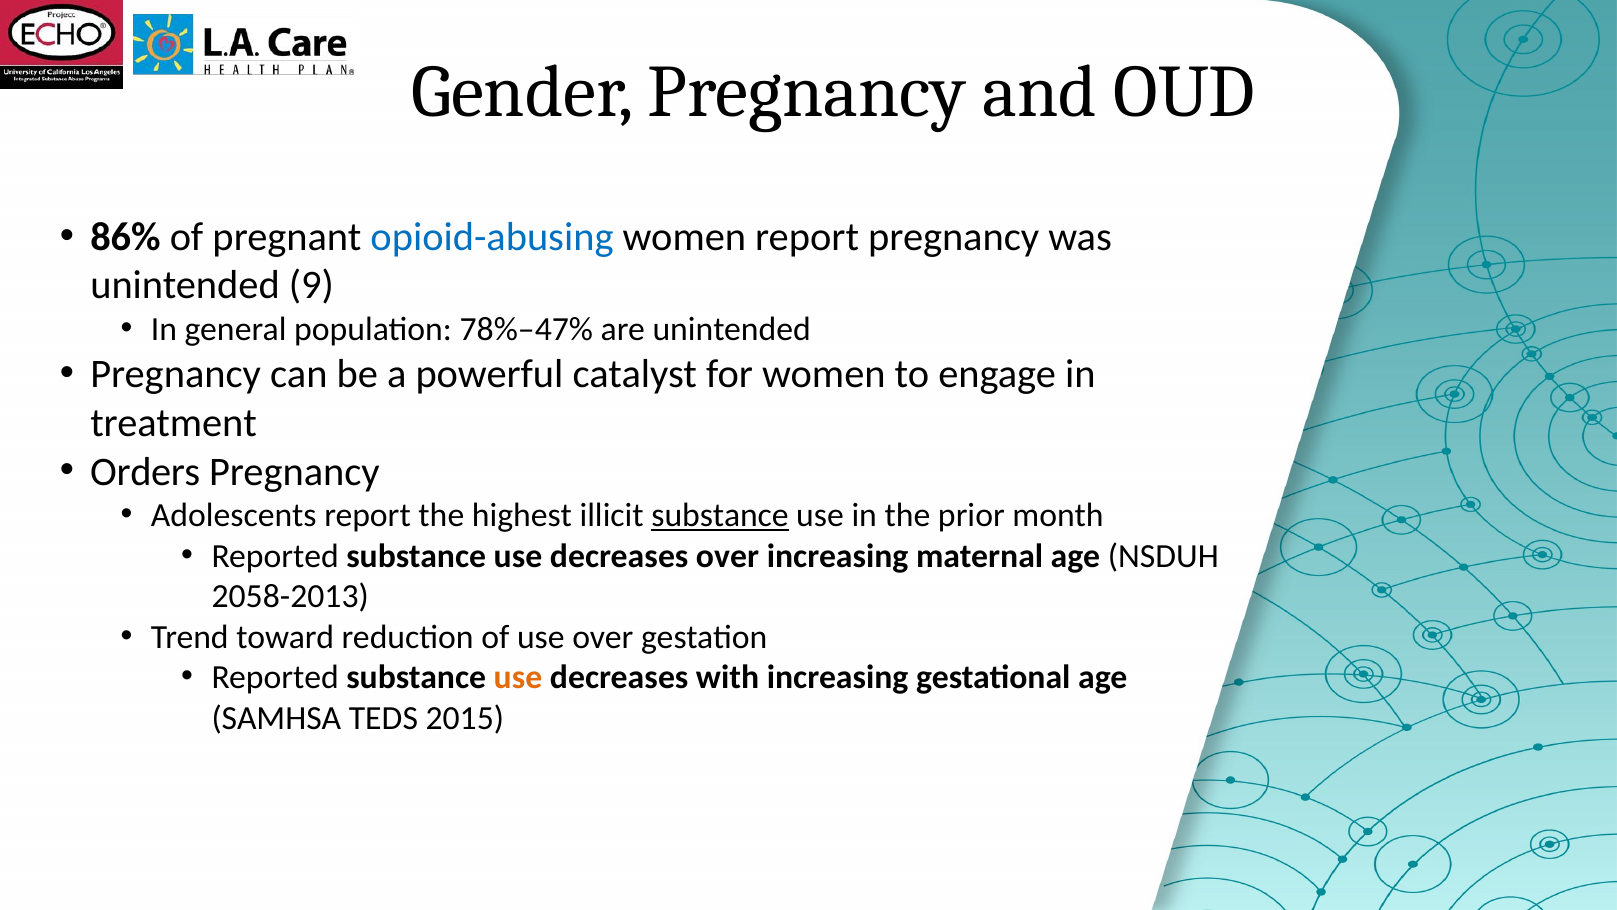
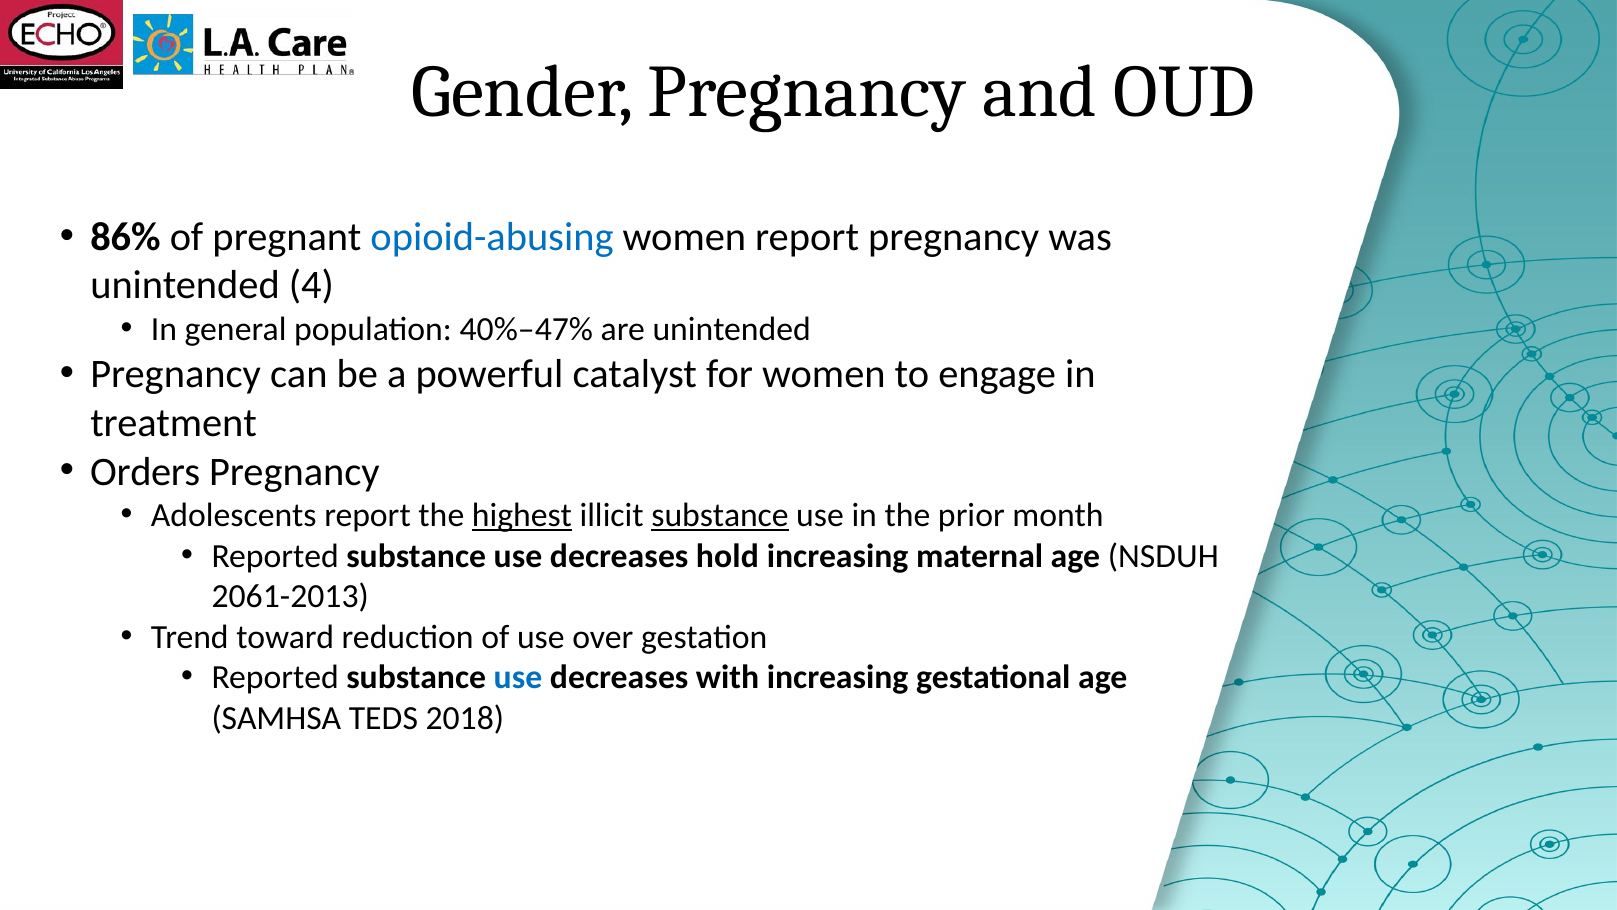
9: 9 -> 4 (311, 285)
78%–47%: 78%–47% -> 40%–47% (526, 329)
highest underline: none -> present (522, 515)
decreases over: over -> hold (727, 556)
2058-2013: 2058-2013 -> 2061-2013 (290, 596)
use colour: orange -> blue (518, 677)
2015: 2015 -> 2018 (465, 718)
